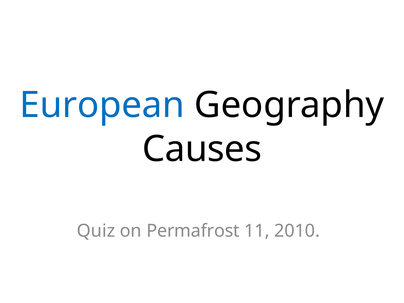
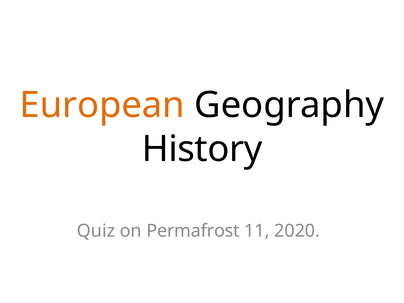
European colour: blue -> orange (102, 105)
Causes: Causes -> History (202, 149)
2010: 2010 -> 2020 (297, 231)
